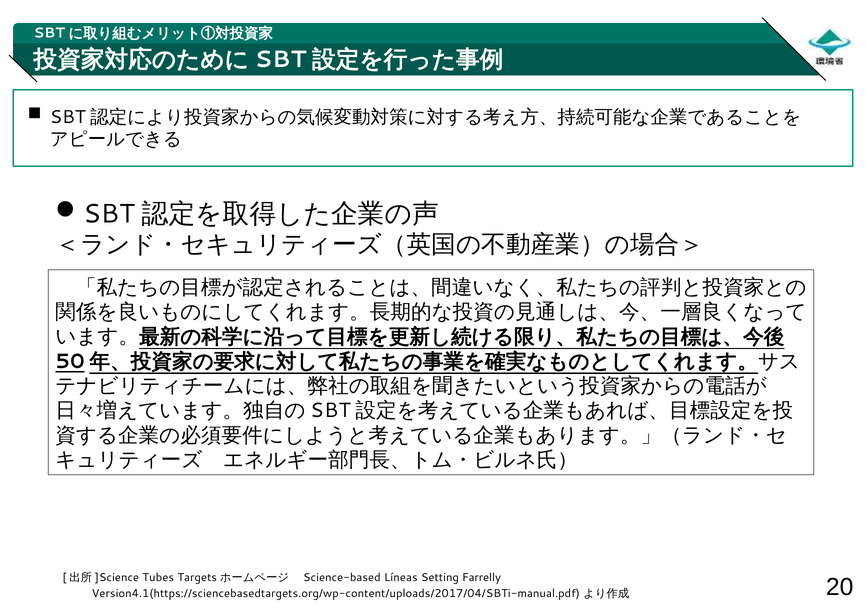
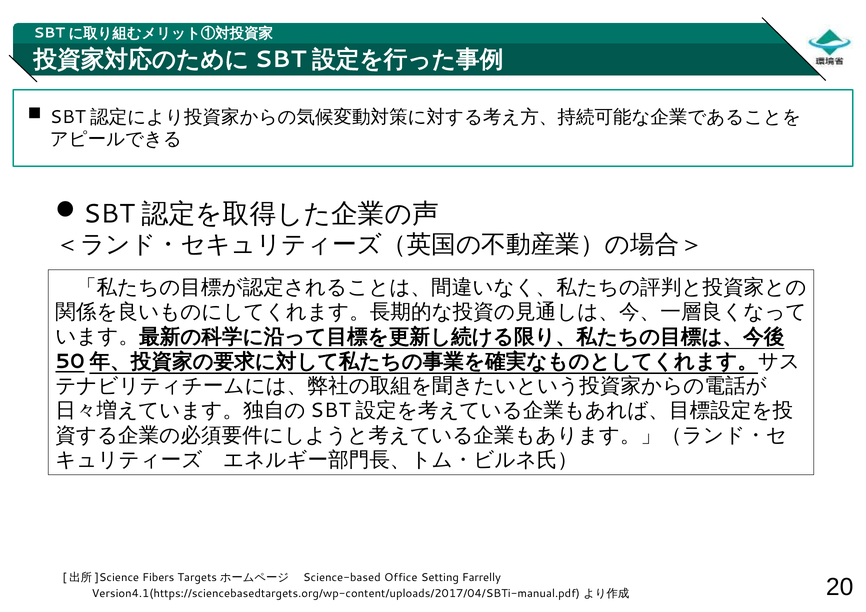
Tubes: Tubes -> Fibers (158, 578)
Líneas: Líneas -> Office (401, 578)
